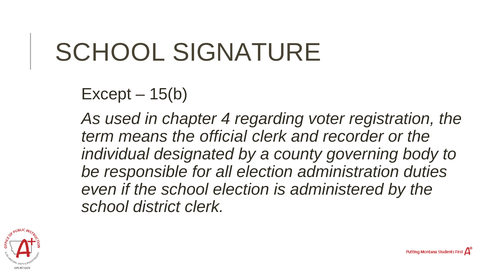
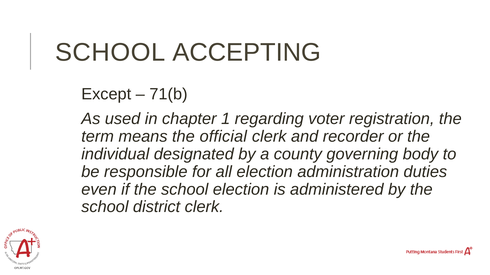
SIGNATURE: SIGNATURE -> ACCEPTING (247, 53)
15(b: 15(b -> 71(b (168, 94)
4: 4 -> 1 (226, 119)
